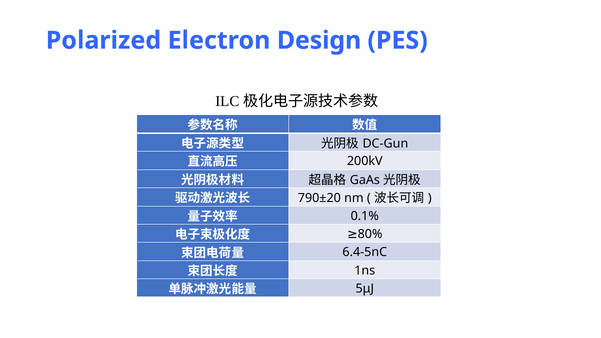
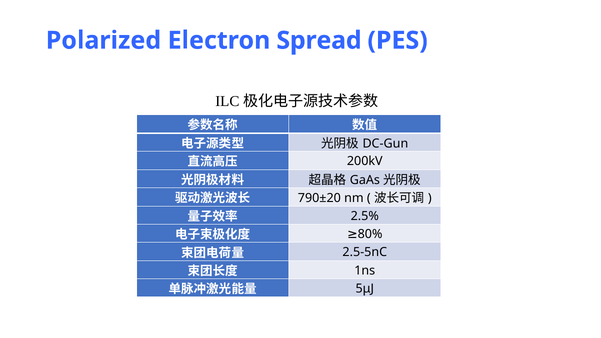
Design: Design -> Spread (319, 40)
0.1%: 0.1% -> 2.5% (365, 216)
6.4-5nC: 6.4-5nC -> 2.5-5nC (365, 252)
